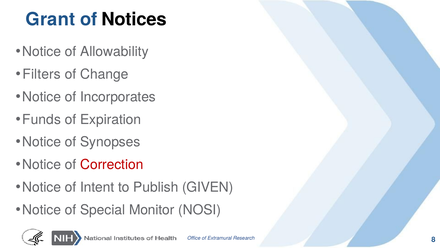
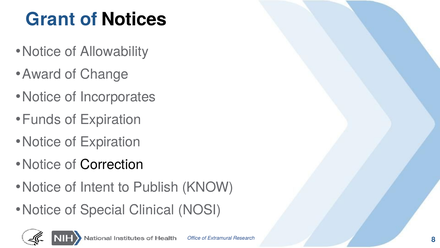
Filters: Filters -> Award (42, 74)
Notice of Synopses: Synopses -> Expiration (110, 142)
Correction colour: red -> black (112, 164)
GIVEN: GIVEN -> KNOW (208, 187)
Monitor: Monitor -> Clinical (152, 209)
